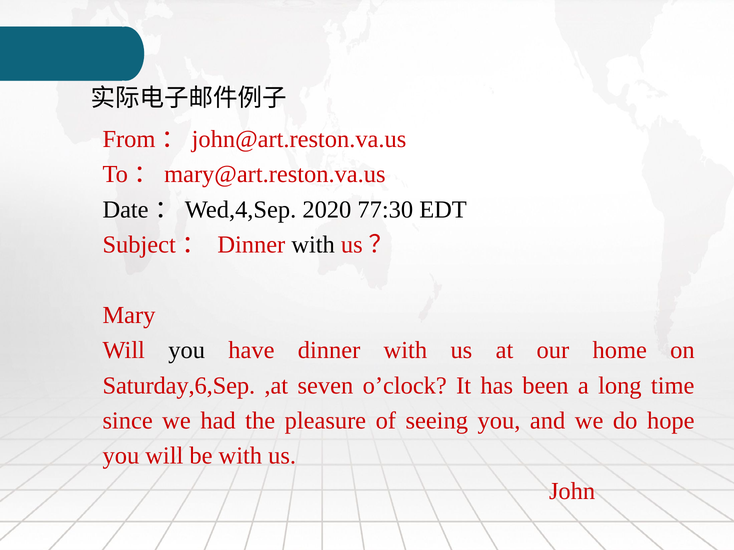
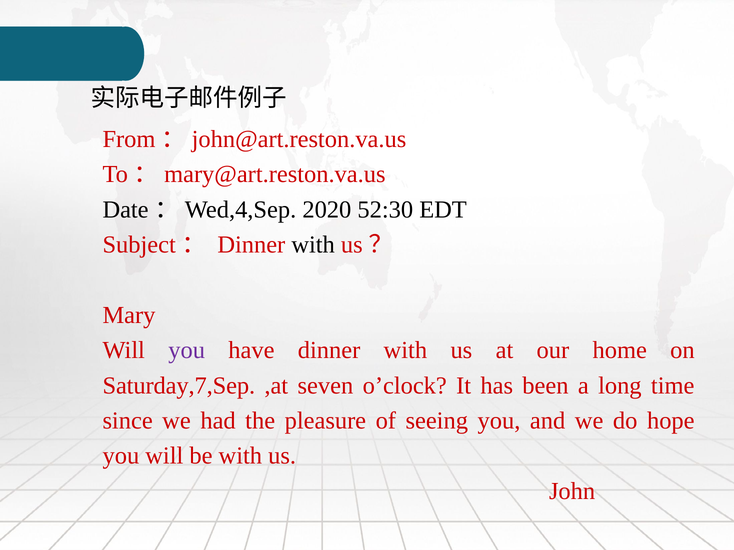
77:30: 77:30 -> 52:30 (385, 210)
you colour: black -> purple (187, 351)
Saturday,6,Sep: Saturday,6,Sep -> Saturday,7,Sep (179, 386)
